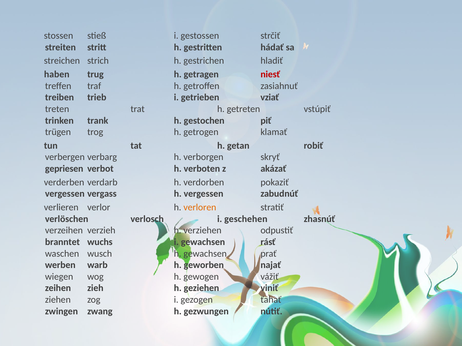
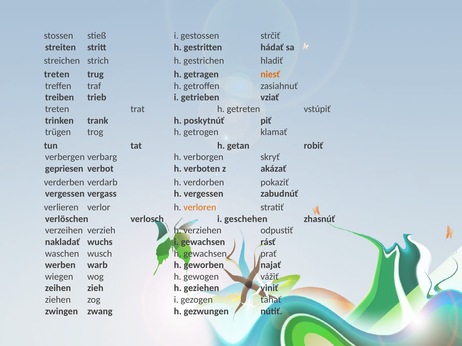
haben: haben -> treten (57, 74)
niesť colour: red -> orange (270, 74)
gestochen: gestochen -> poskytnúť (204, 121)
branntet: branntet -> nakladať (62, 242)
